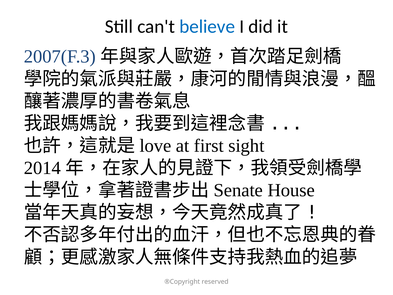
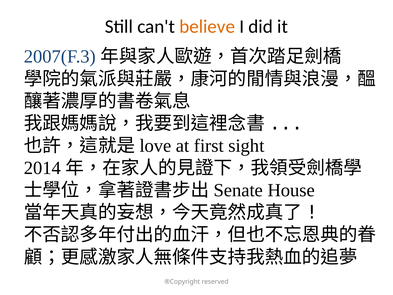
believe colour: blue -> orange (207, 27)
